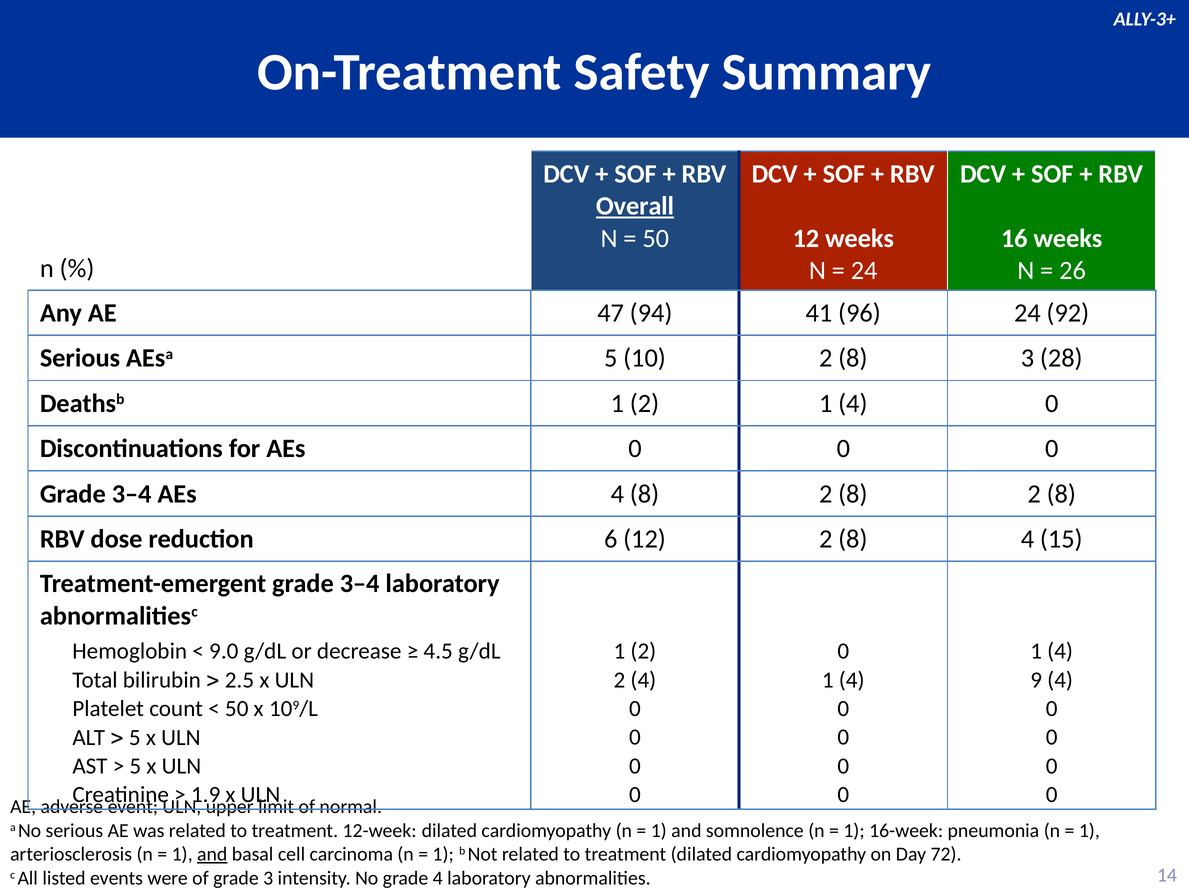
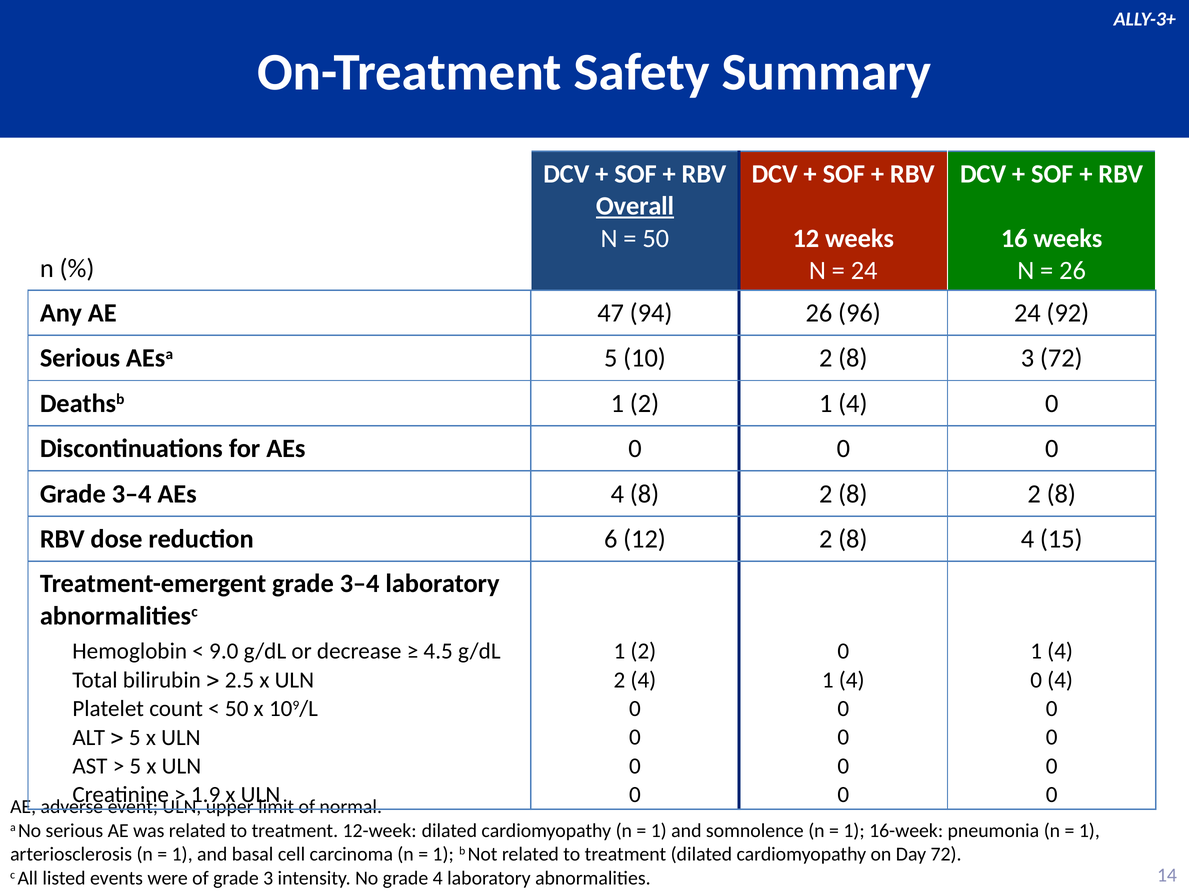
94 41: 41 -> 26 (819, 313)
3 28: 28 -> 72 (1061, 358)
4 1 4 9: 9 -> 0 (1036, 680)
and underline: present -> none (212, 854)
